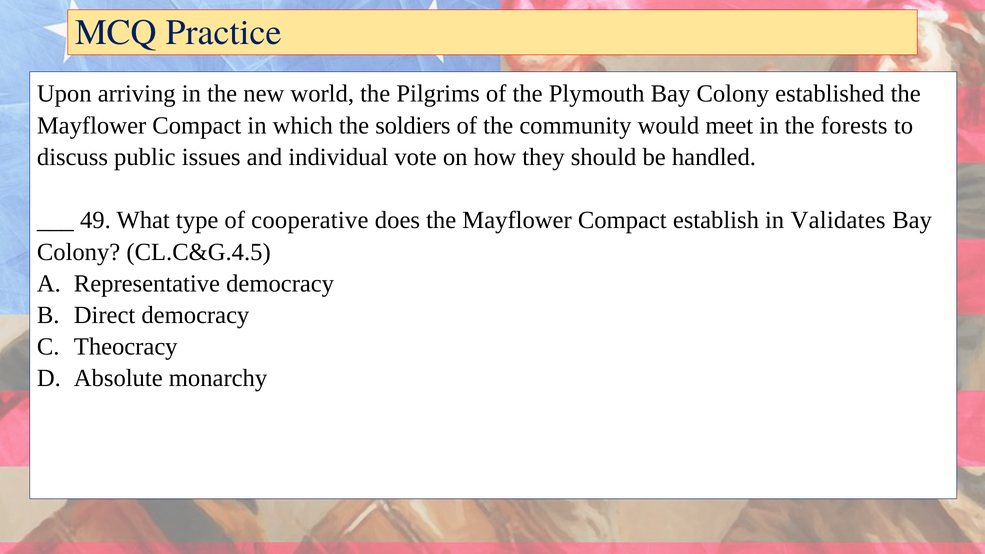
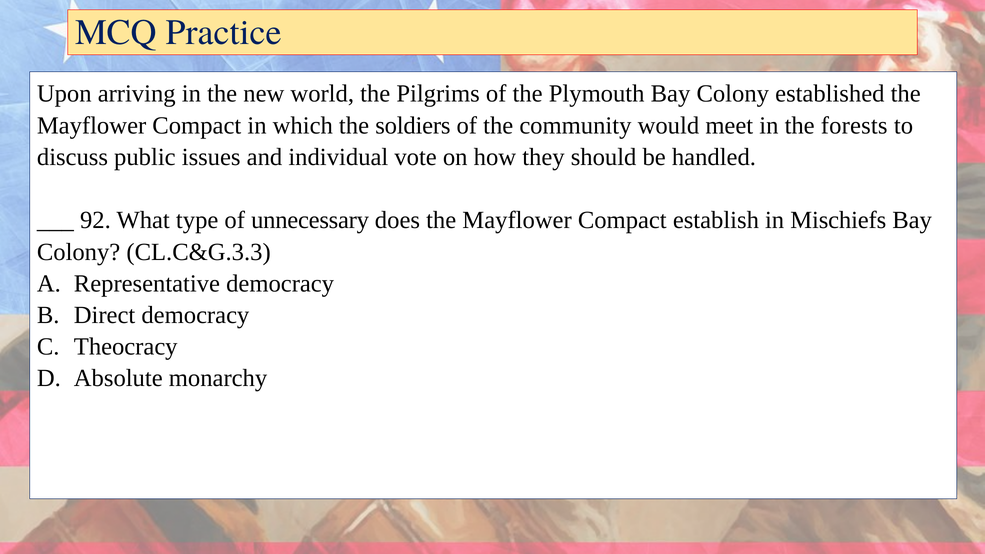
49: 49 -> 92 (95, 220)
cooperative: cooperative -> unnecessary (310, 220)
Validates: Validates -> Mischiefs (838, 220)
CL.C&G.4.5: CL.C&G.4.5 -> CL.C&G.3.3 (199, 252)
